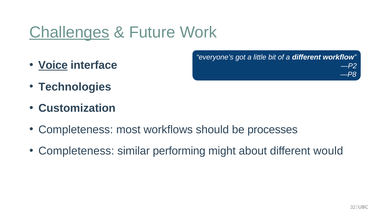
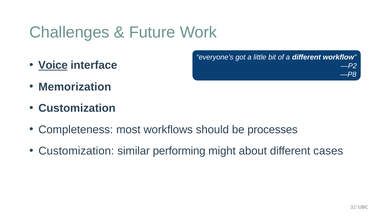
Challenges underline: present -> none (69, 32)
Technologies: Technologies -> Memorization (75, 87)
Completeness: Completeness -> Customization (76, 151)
would: would -> cases (328, 151)
